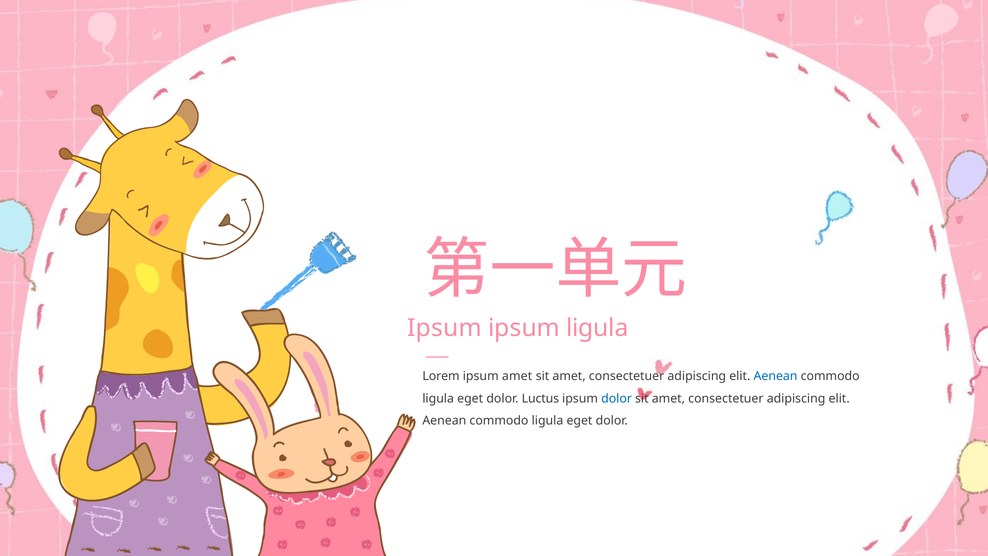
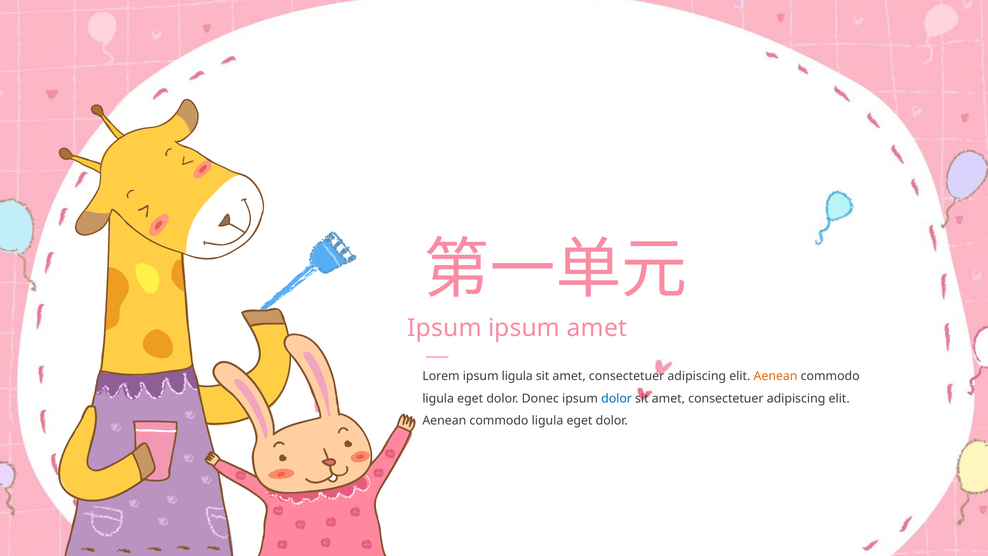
ipsum ligula: ligula -> amet (597, 328)
ipsum amet: amet -> ligula (517, 376)
Aenean colour: blue -> orange (776, 376)
Luctus: Luctus -> Donec (540, 398)
